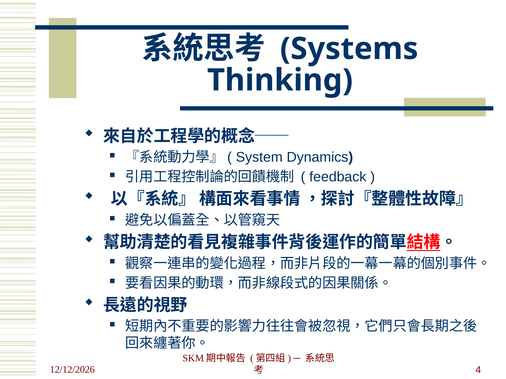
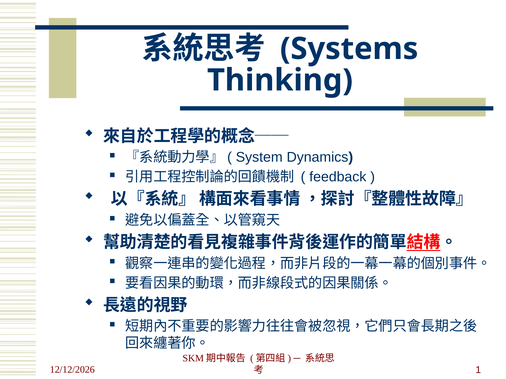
4: 4 -> 1 (478, 370)
